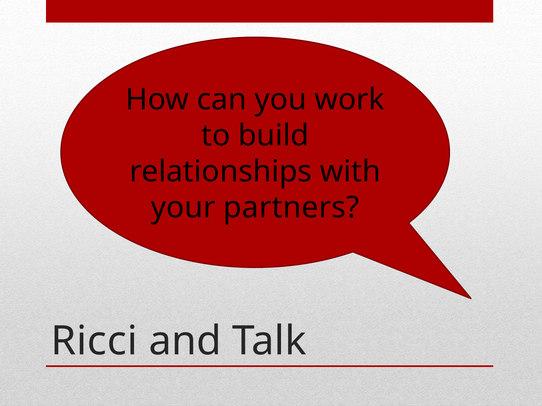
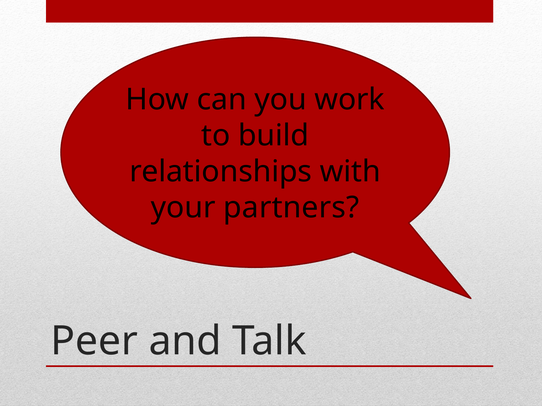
Ricci: Ricci -> Peer (94, 342)
